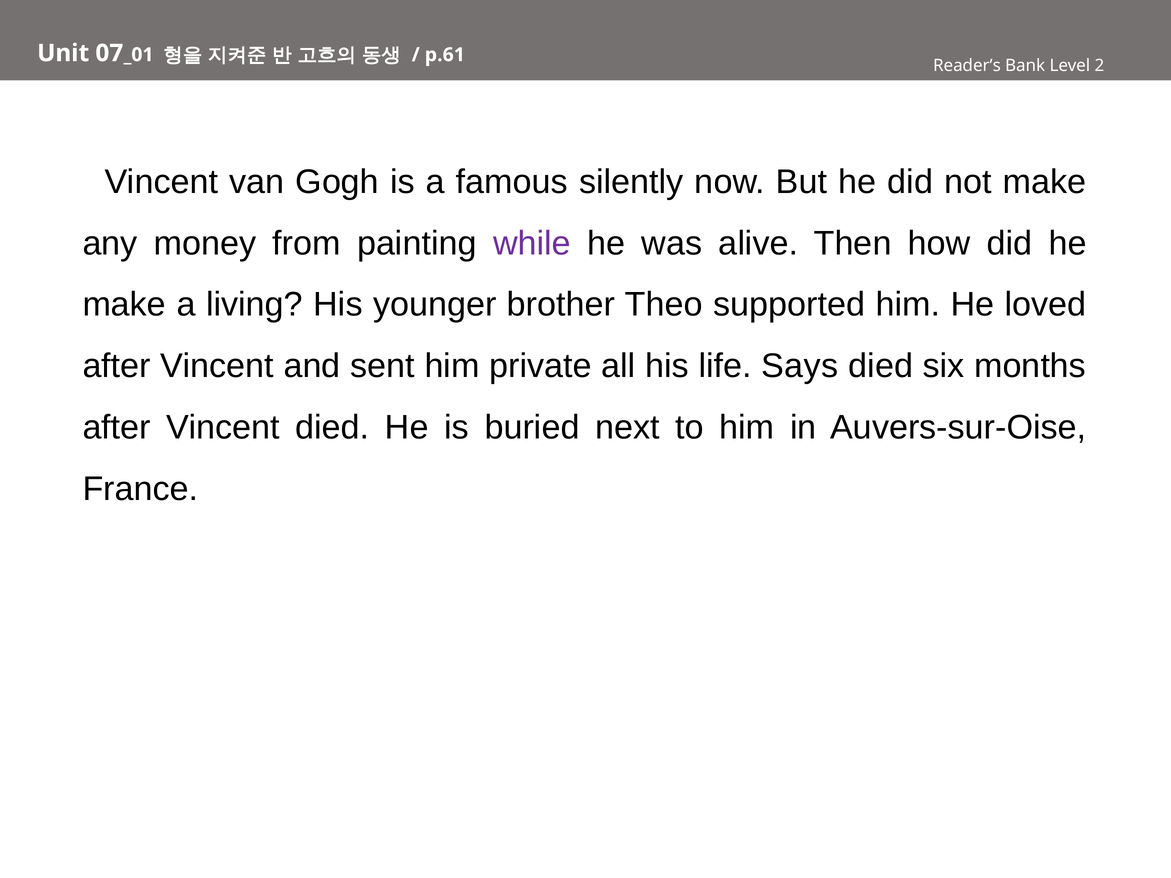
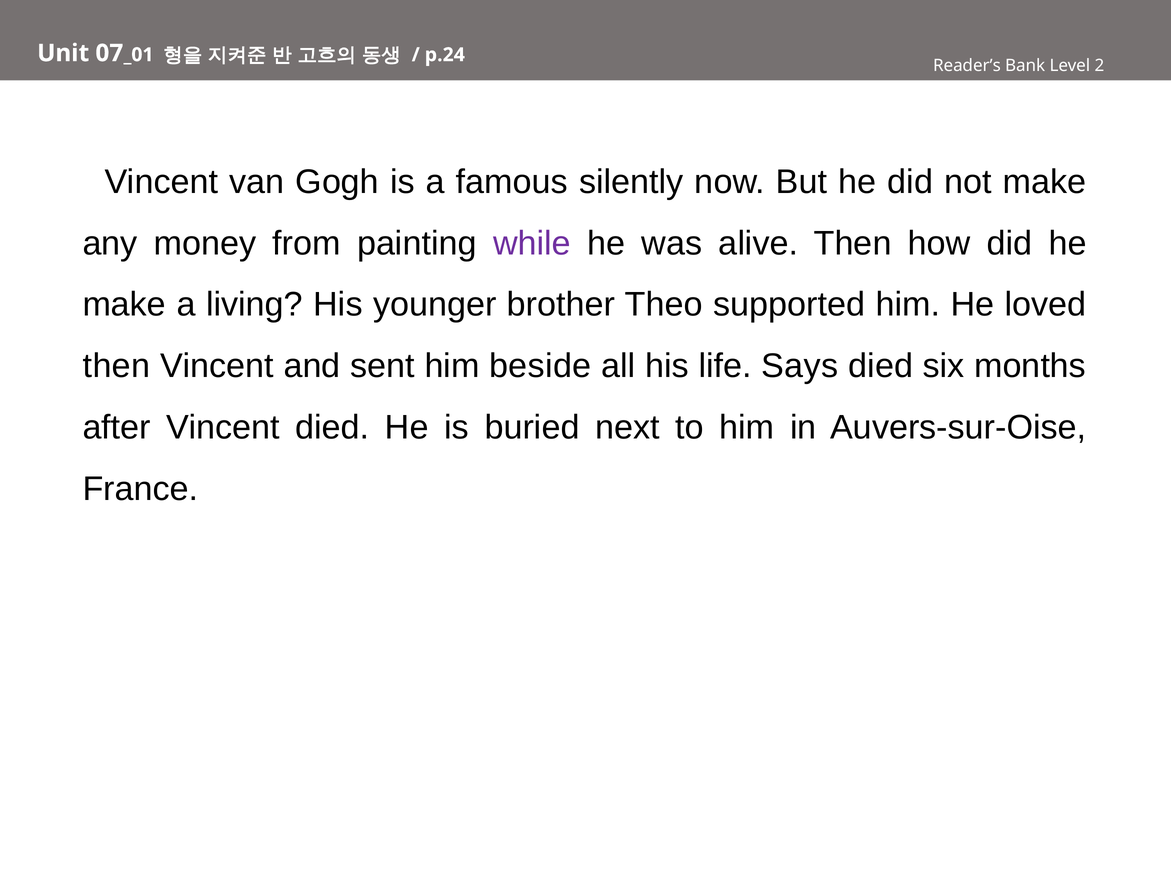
p.61: p.61 -> p.24 (445, 55)
after: after -> then (116, 366)
private: private -> beside (540, 366)
